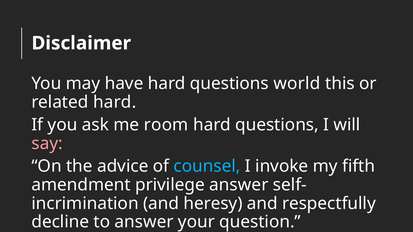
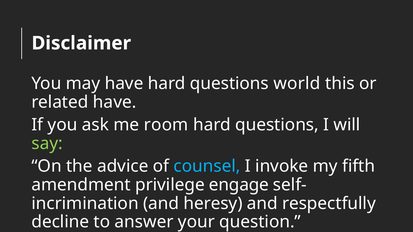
related hard: hard -> have (115, 102)
say colour: pink -> light green (47, 144)
privilege answer: answer -> engage (239, 185)
